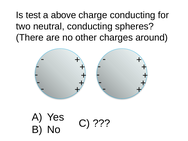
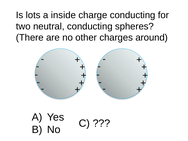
test: test -> lots (33, 15)
above: above -> inside (63, 15)
